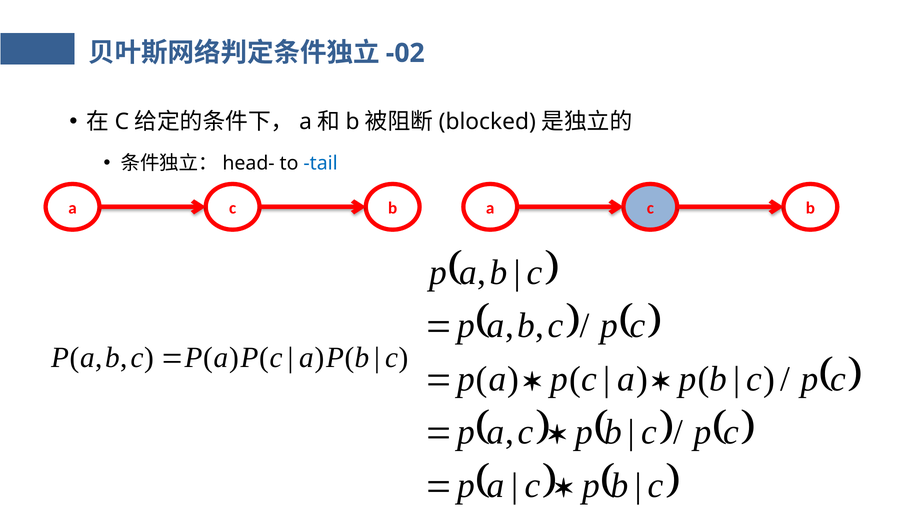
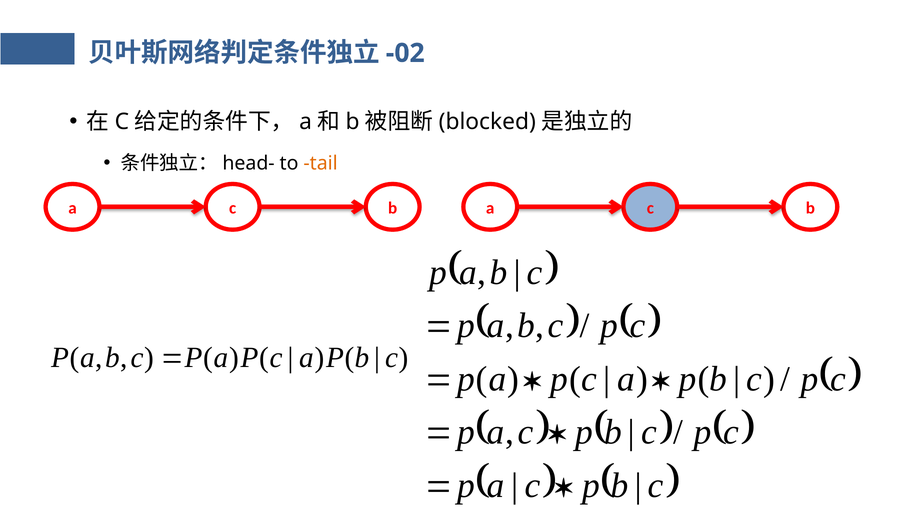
tail colour: blue -> orange (321, 163)
